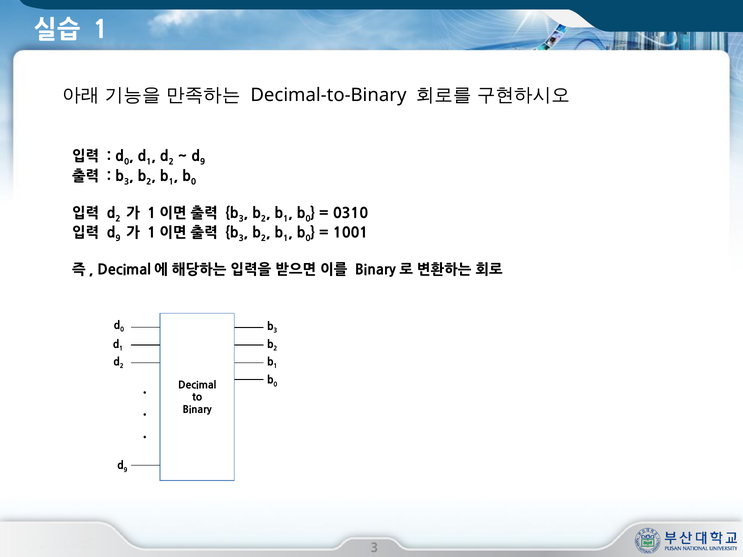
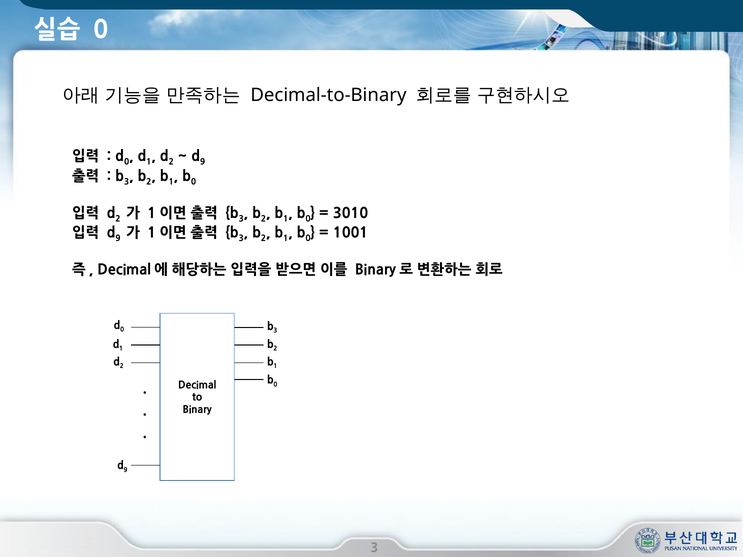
1: 1 -> 0 (101, 30)
0310: 0310 -> 3010 (351, 213)
